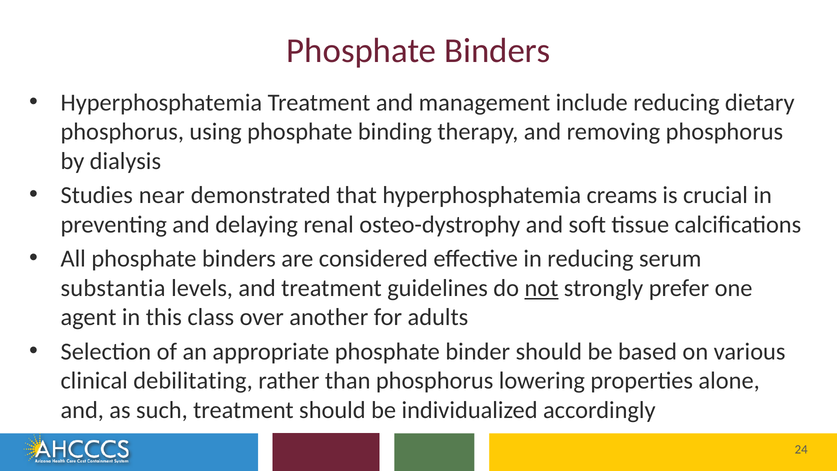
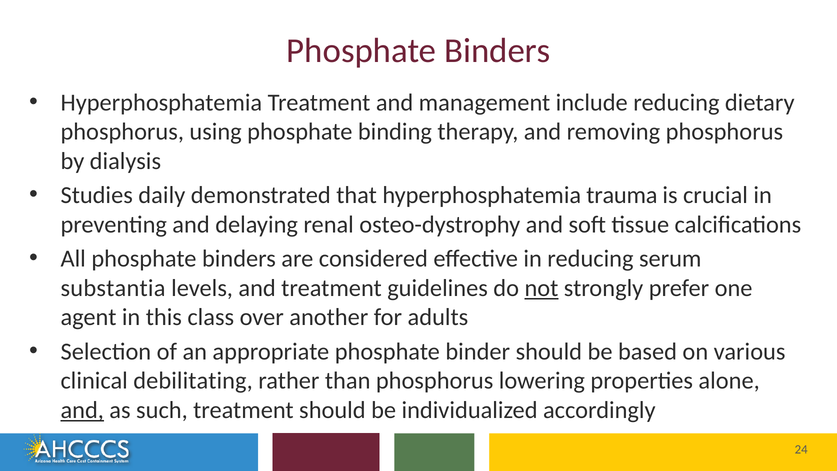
near: near -> daily (162, 195)
creams: creams -> trauma (622, 195)
and underline: none -> present (82, 410)
